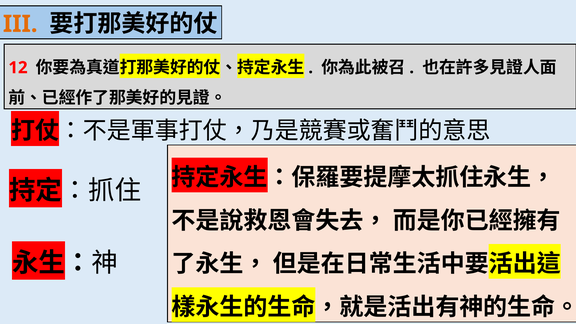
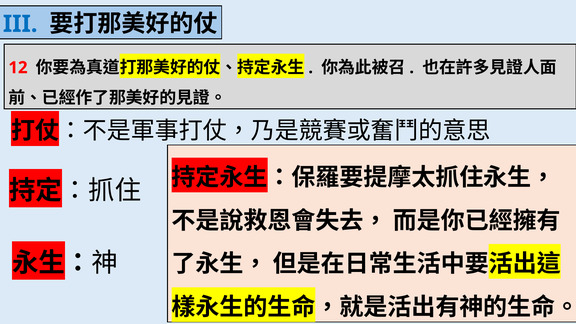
III colour: orange -> blue (20, 24)
